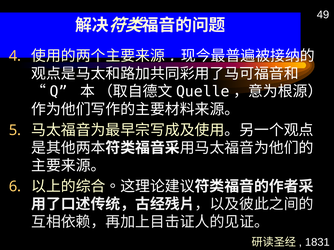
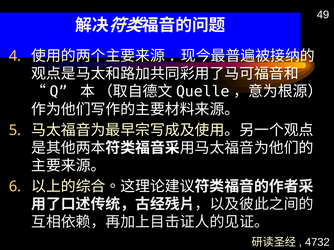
1831: 1831 -> 4732 (317, 243)
